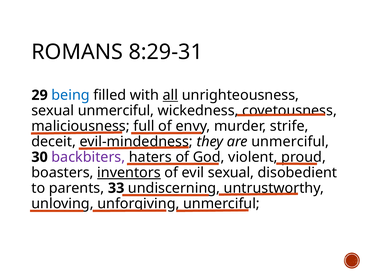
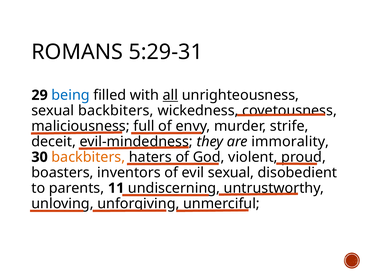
8:29-31: 8:29-31 -> 5:29-31 (166, 52)
sexual unmerciful: unmerciful -> backbiters (116, 111)
are unmerciful: unmerciful -> immorality (290, 142)
backbiters colour: purple -> orange (88, 157)
inventors underline: present -> none (129, 172)
33: 33 -> 11 (116, 188)
